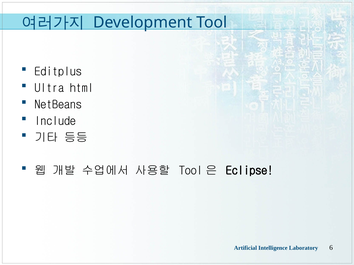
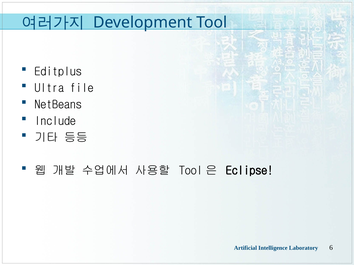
html: html -> file (82, 88)
